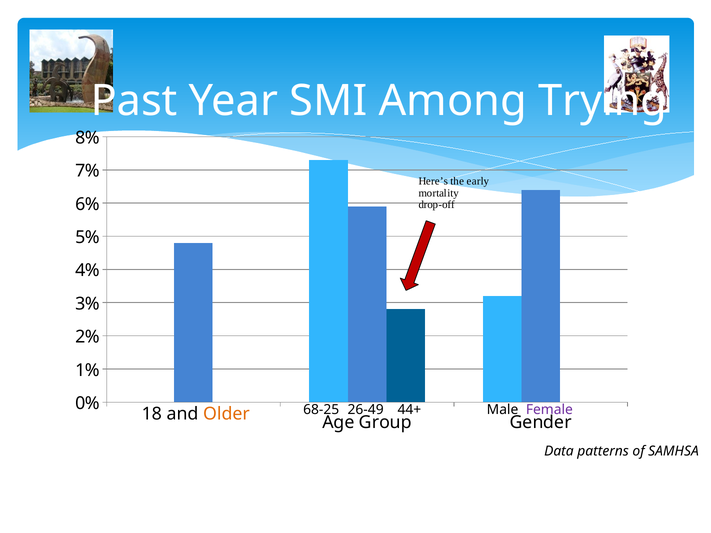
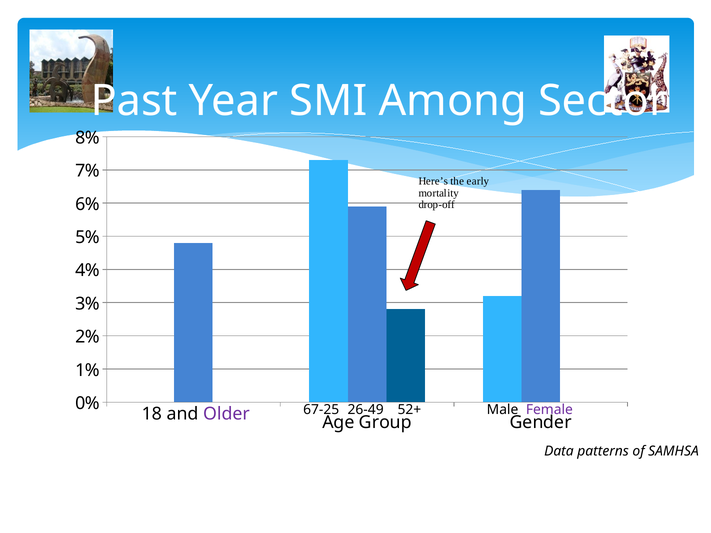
Trying: Trying -> Sector (603, 101)
68-25: 68-25 -> 67-25 (321, 410)
44+: 44+ -> 52+ (409, 410)
Older colour: orange -> purple (226, 414)
